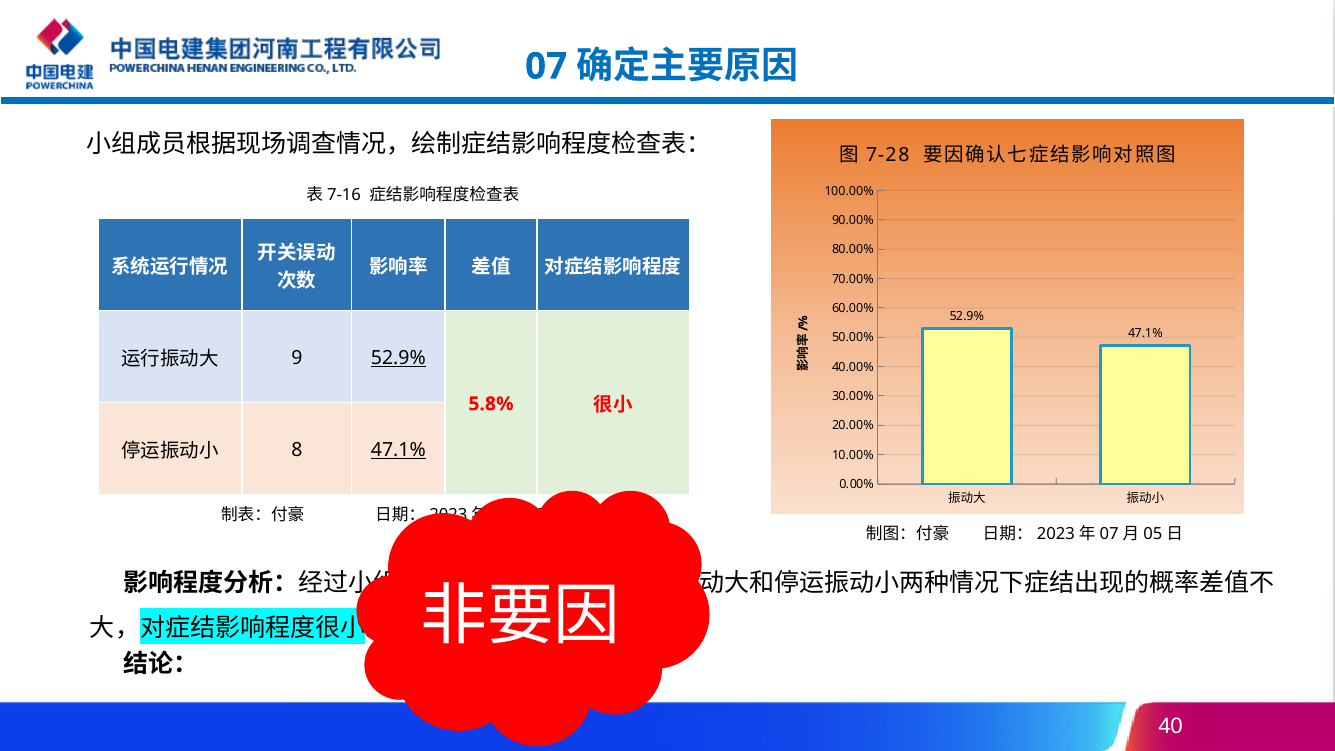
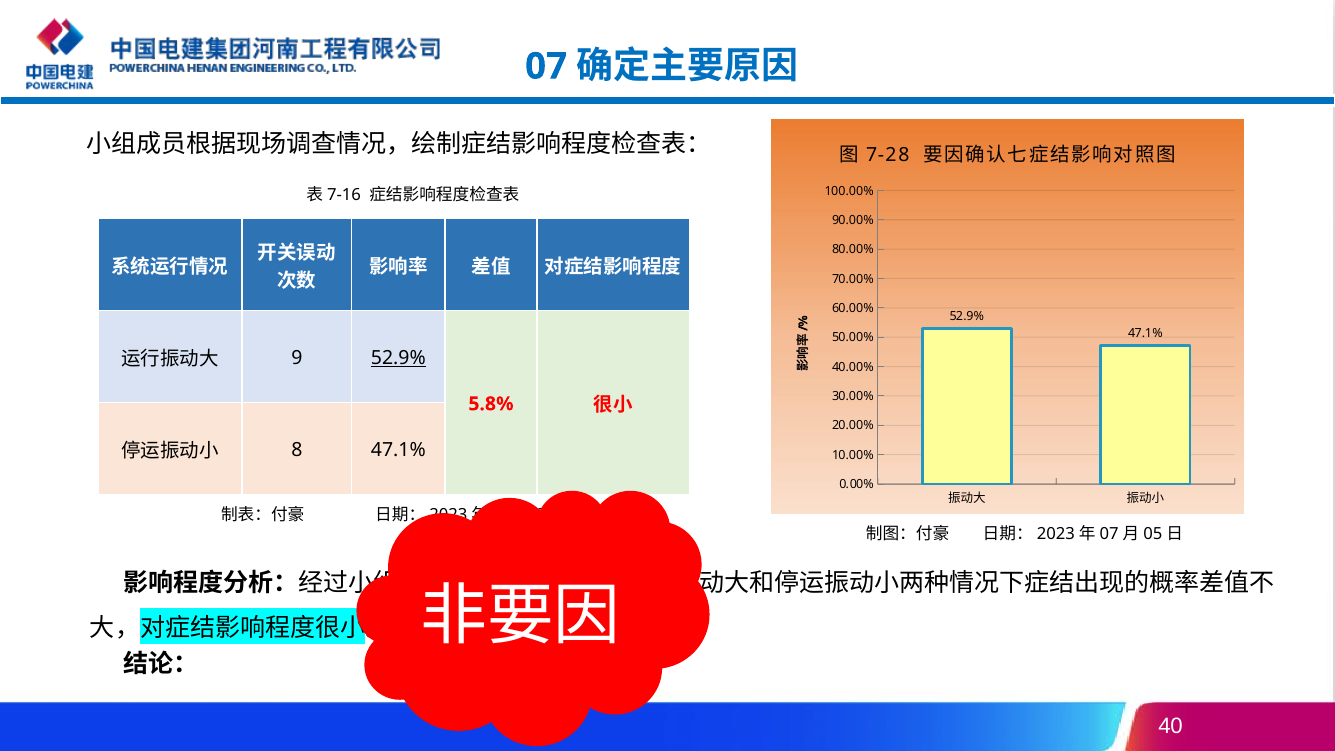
47.1% underline: present -> none (398, 450)
